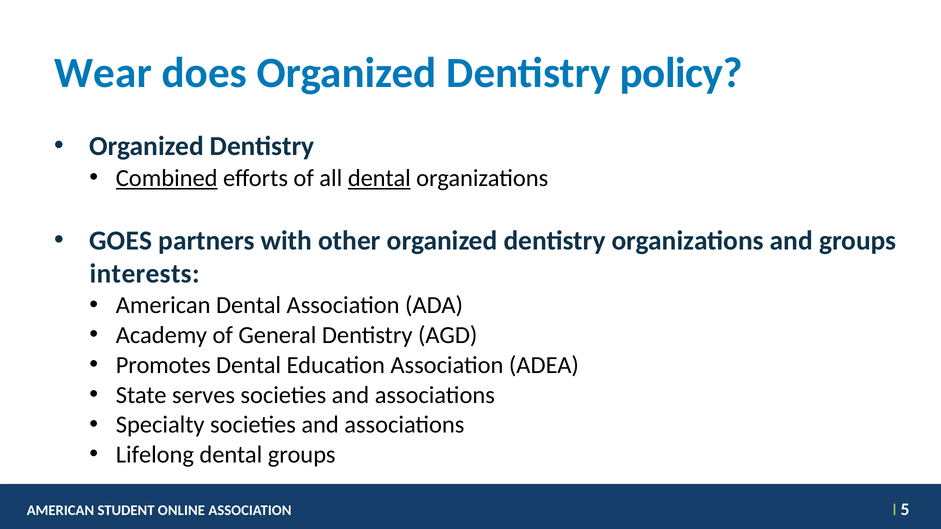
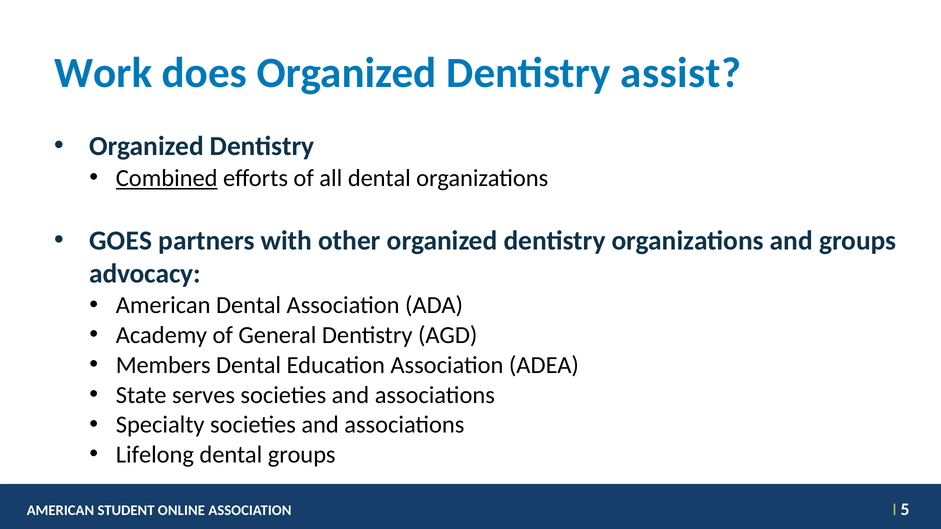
Wear: Wear -> Work (103, 73)
policy: policy -> assist (681, 73)
dental underline: present -> none (379, 178)
interests: interests -> advocacy (145, 274)
Promotes: Promotes -> Members (163, 365)
